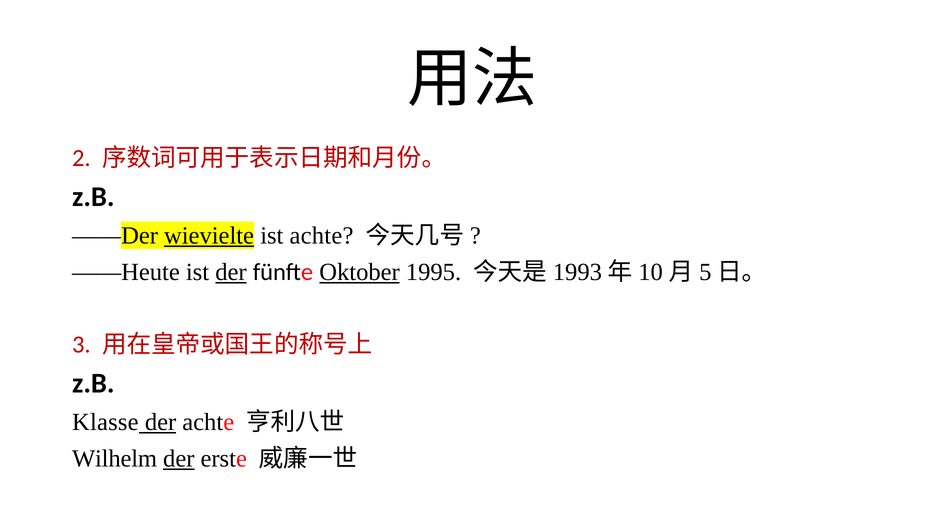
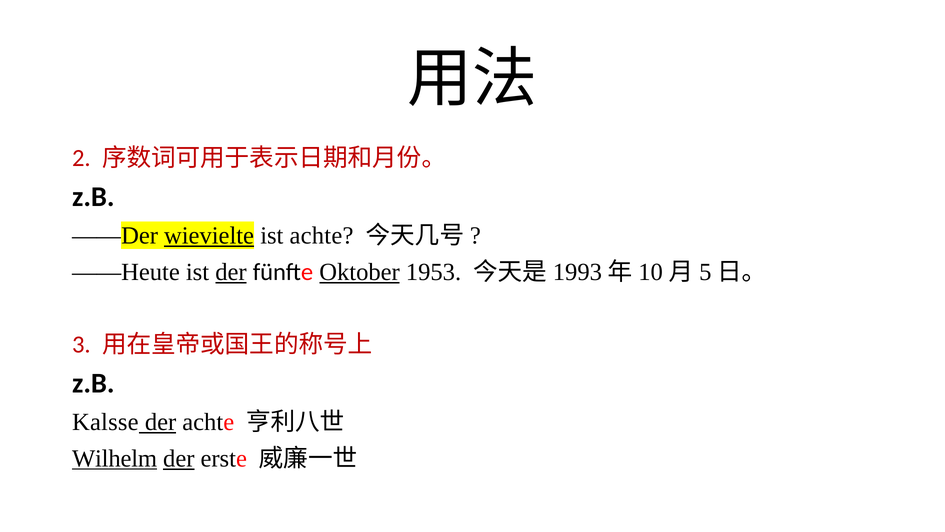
1995: 1995 -> 1953 (434, 272)
Klasse: Klasse -> Kalsse (105, 422)
Wilhelm underline: none -> present (115, 458)
